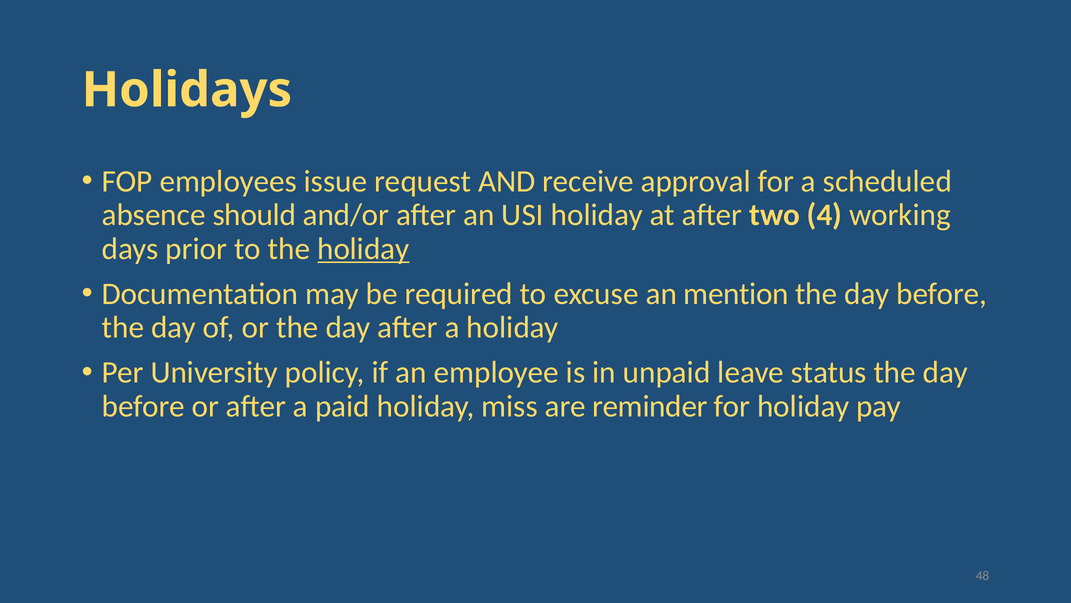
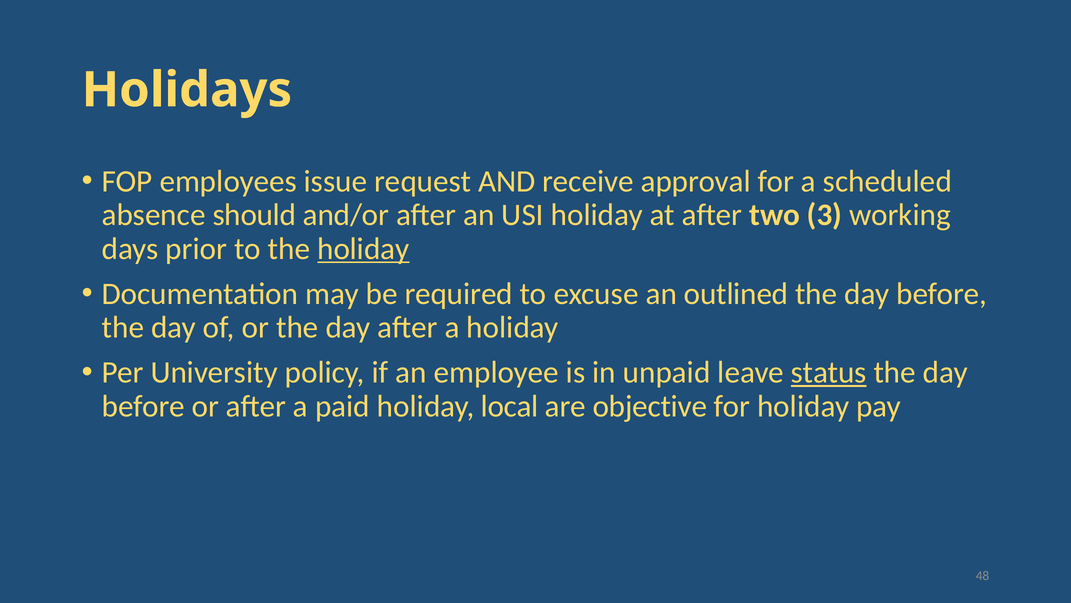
4: 4 -> 3 (824, 215)
mention: mention -> outlined (736, 293)
status underline: none -> present (829, 372)
miss: miss -> local (510, 406)
reminder: reminder -> objective (650, 406)
